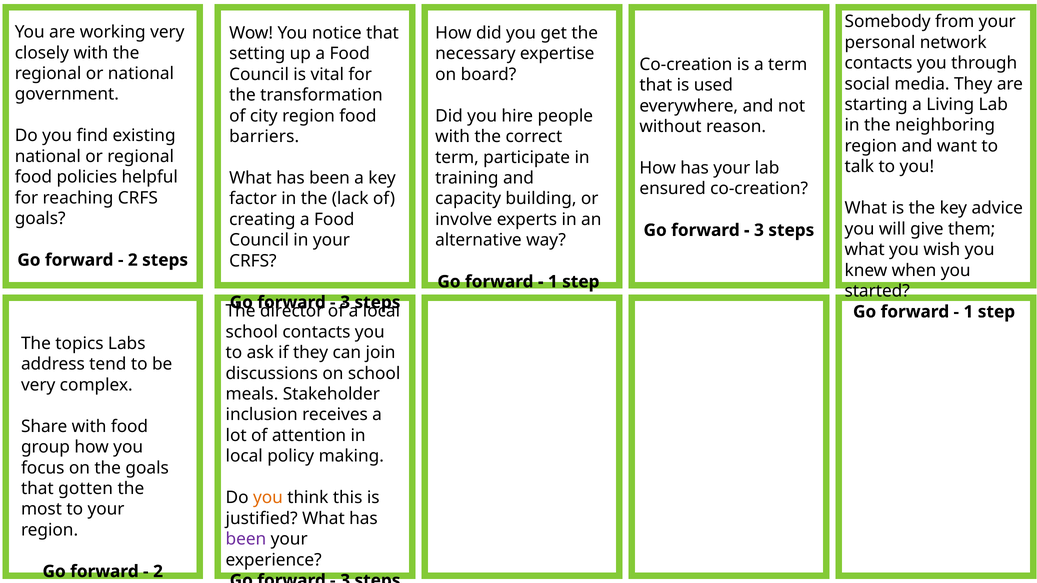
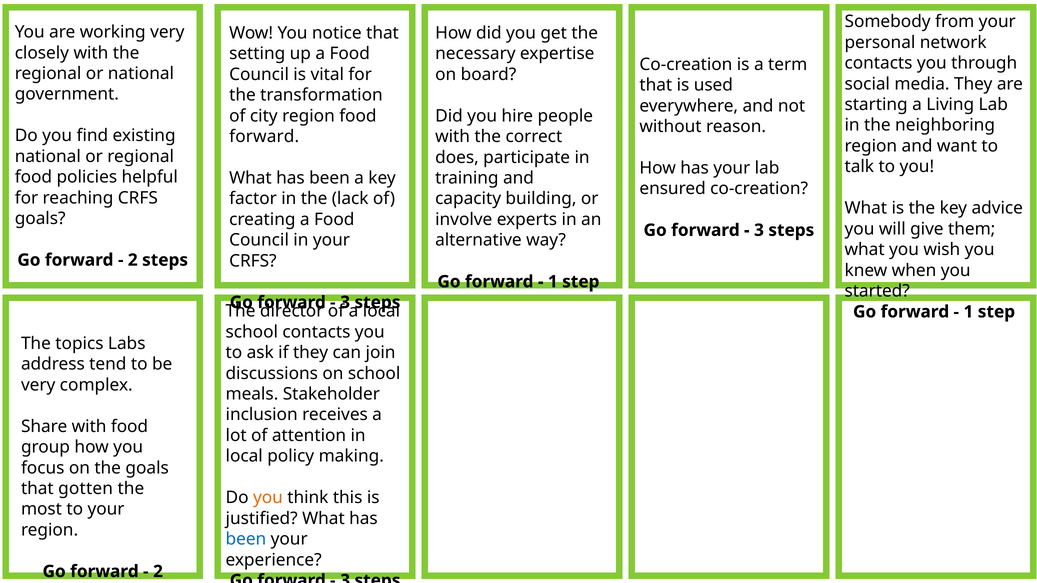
barriers: barriers -> forward (264, 137)
term: term -> does (457, 157)
been colour: purple -> blue (246, 539)
